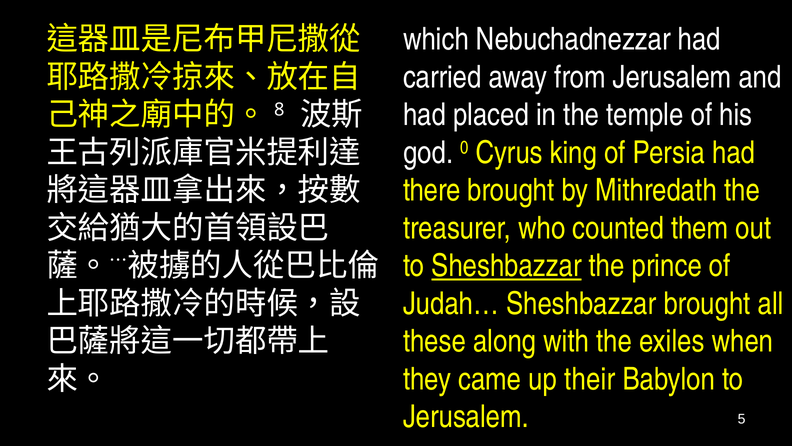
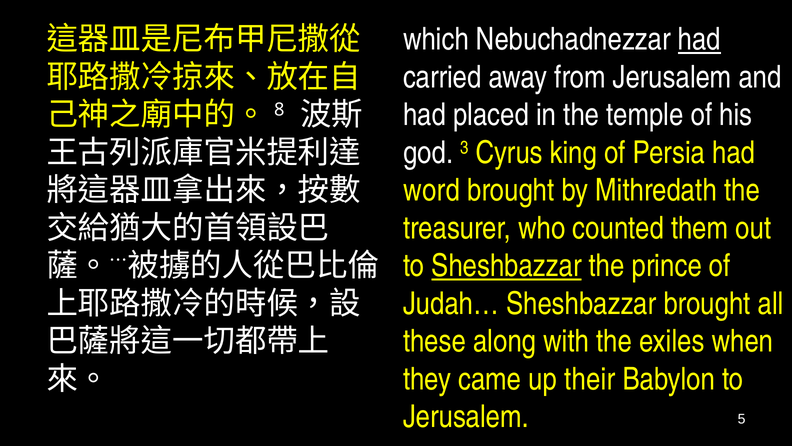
had underline: none -> present (699, 39)
0: 0 -> 3 (464, 147)
there: there -> word (432, 190)
